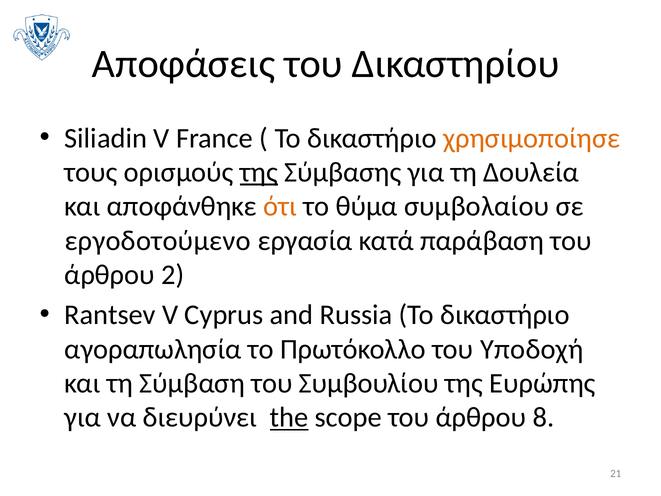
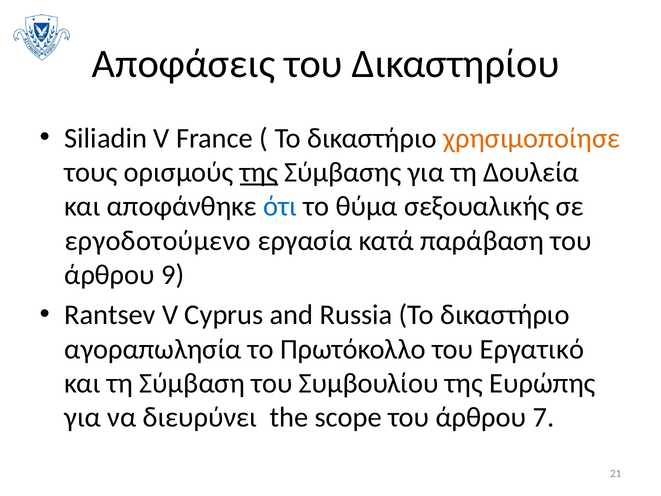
ότι colour: orange -> blue (280, 206)
συμβολαίου: συμβολαίου -> σεξουαλικής (477, 206)
2: 2 -> 9 (173, 275)
Υποδοχή: Υποδοχή -> Εργατικό (532, 349)
the underline: present -> none (289, 417)
8: 8 -> 7 (543, 417)
